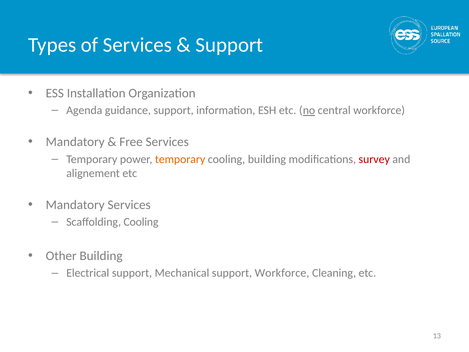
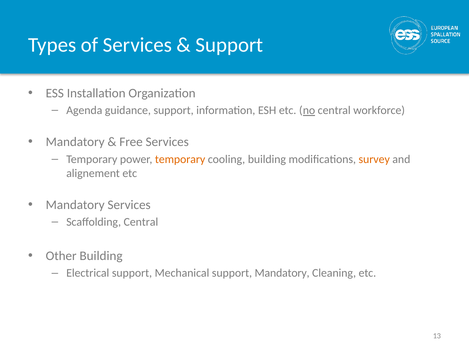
survey colour: red -> orange (374, 159)
Scaffolding Cooling: Cooling -> Central (141, 222)
support Workforce: Workforce -> Mandatory (282, 273)
